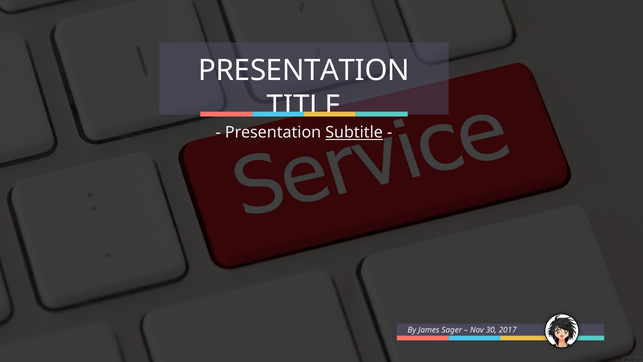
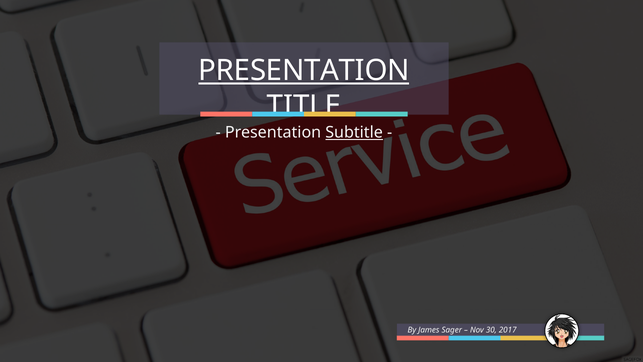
PRESENTATION underline: none -> present (304, 71)
